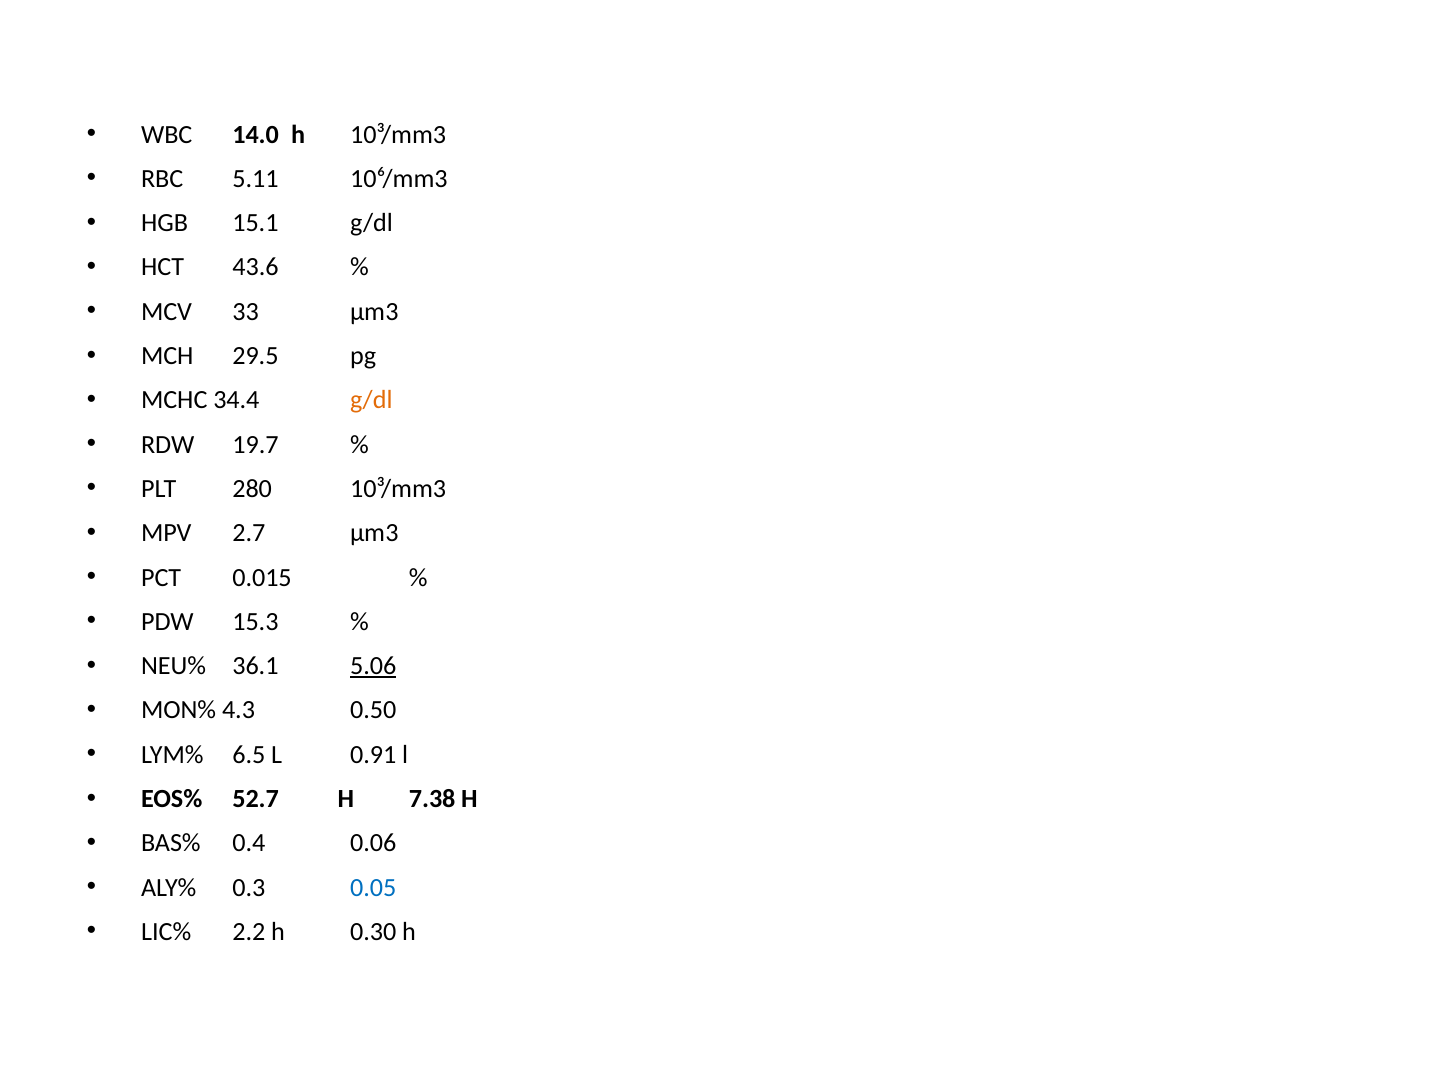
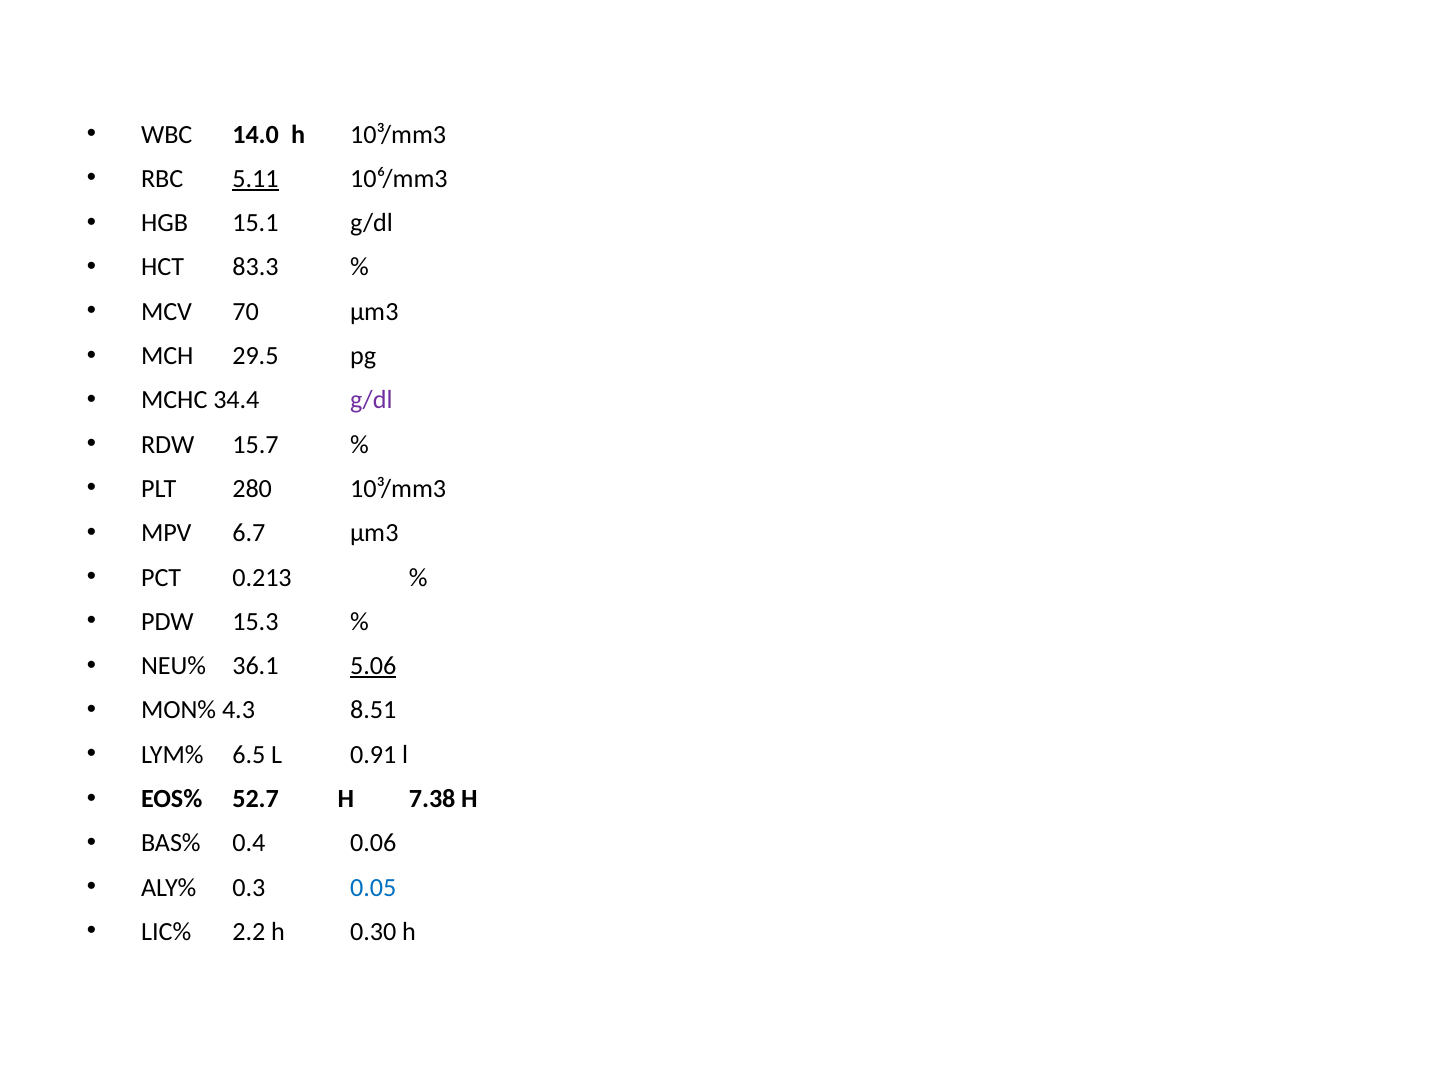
5.11 underline: none -> present (256, 179)
43.6: 43.6 -> 83.3 (256, 267)
33: 33 -> 70 (246, 312)
g/dl colour: orange -> purple (371, 400)
19.7: 19.7 -> 15.7 (256, 445)
2.7: 2.7 -> 6.7 (249, 533)
0.015: 0.015 -> 0.213 (262, 577)
0.50: 0.50 -> 8.51 (373, 710)
